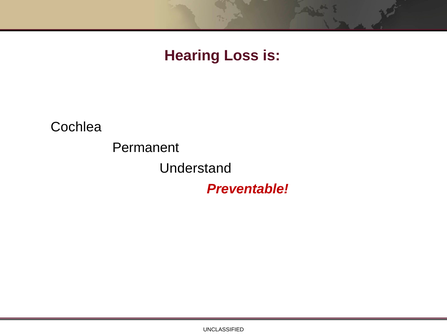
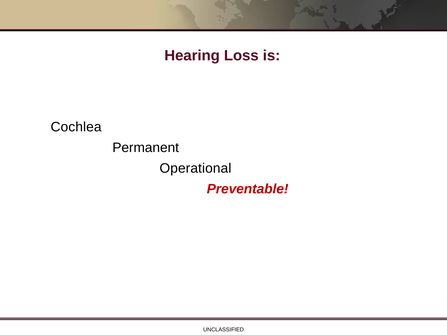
Understand: Understand -> Operational (195, 169)
